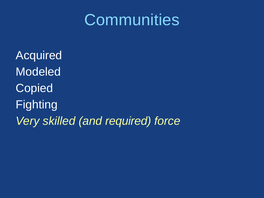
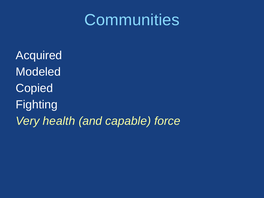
skilled: skilled -> health (59, 121)
required: required -> capable (128, 121)
